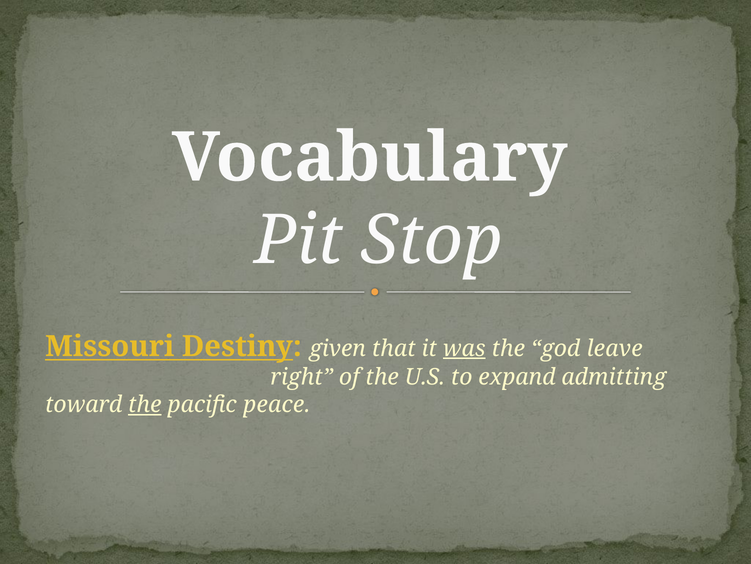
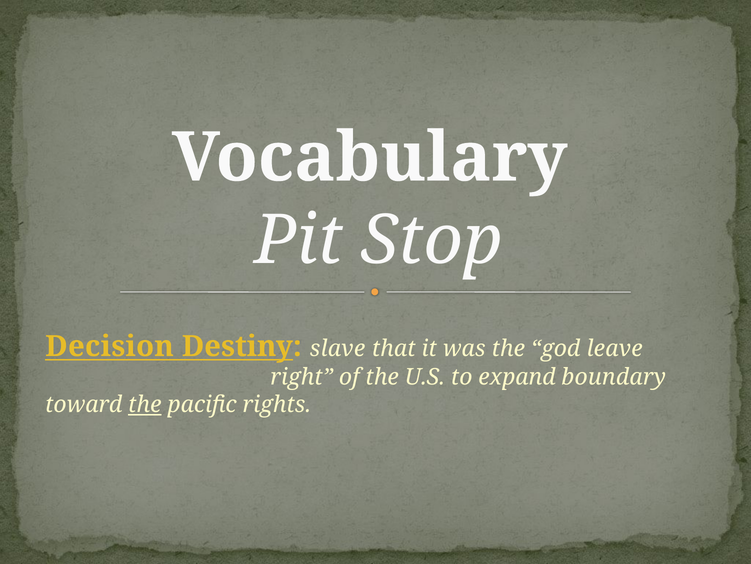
Missouri: Missouri -> Decision (110, 346)
given: given -> slave (337, 348)
was underline: present -> none (464, 348)
admitting: admitting -> boundary (614, 377)
peace: peace -> rights (277, 404)
